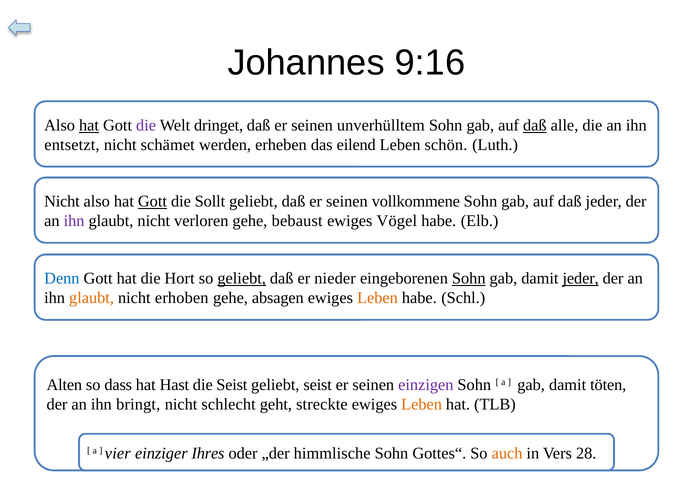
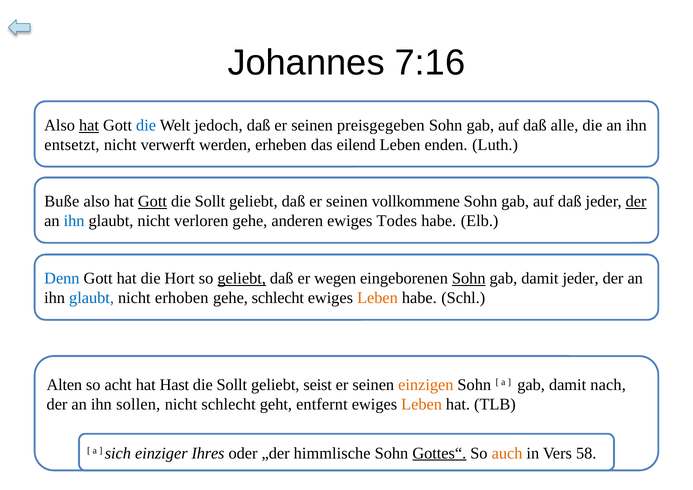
9:16: 9:16 -> 7:16 (430, 63)
die colour: purple -> blue (146, 125)
dringet: dringet -> jedoch (218, 125)
unverhülltem: unverhülltem -> preisgegeben (381, 125)
daß underline: present -> none (535, 125)
schämet: schämet -> verwerft (168, 145)
schön: schön -> enden (446, 145)
Nicht: Nicht -> Buße (62, 201)
der underline: none -> present (636, 201)
ihn colour: purple -> blue (74, 221)
bebaust: bebaust -> anderen (297, 221)
Vögel: Vögel -> Todes (397, 221)
nieder: nieder -> wegen (335, 278)
jeder underline: present -> none (581, 278)
glaubt colour: orange -> blue (92, 298)
gehe absagen: absagen -> schlecht (278, 298)
so dass: dass -> acht (118, 385)
Seist: Seist -> Sollt (232, 385)
einzigen colour: purple -> orange (426, 385)
töten: töten -> nach (608, 385)
bringt: bringt -> sollen (138, 404)
streckte: streckte -> entfernt (322, 404)
vier: vier -> sich (118, 453)
Gottes“ underline: none -> present (439, 453)
28: 28 -> 58 (586, 453)
